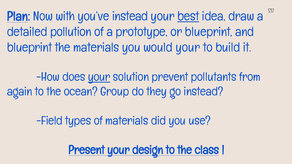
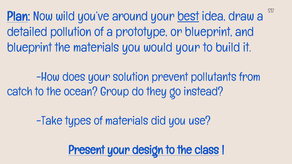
with: with -> wild (65, 16)
you’ve instead: instead -> around (130, 16)
your underline: present -> none (99, 77)
again: again -> catch (20, 92)
Field: Field -> Take (49, 121)
